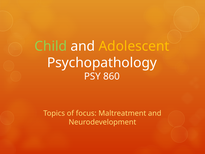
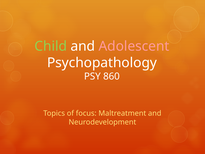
Adolescent colour: yellow -> pink (134, 46)
